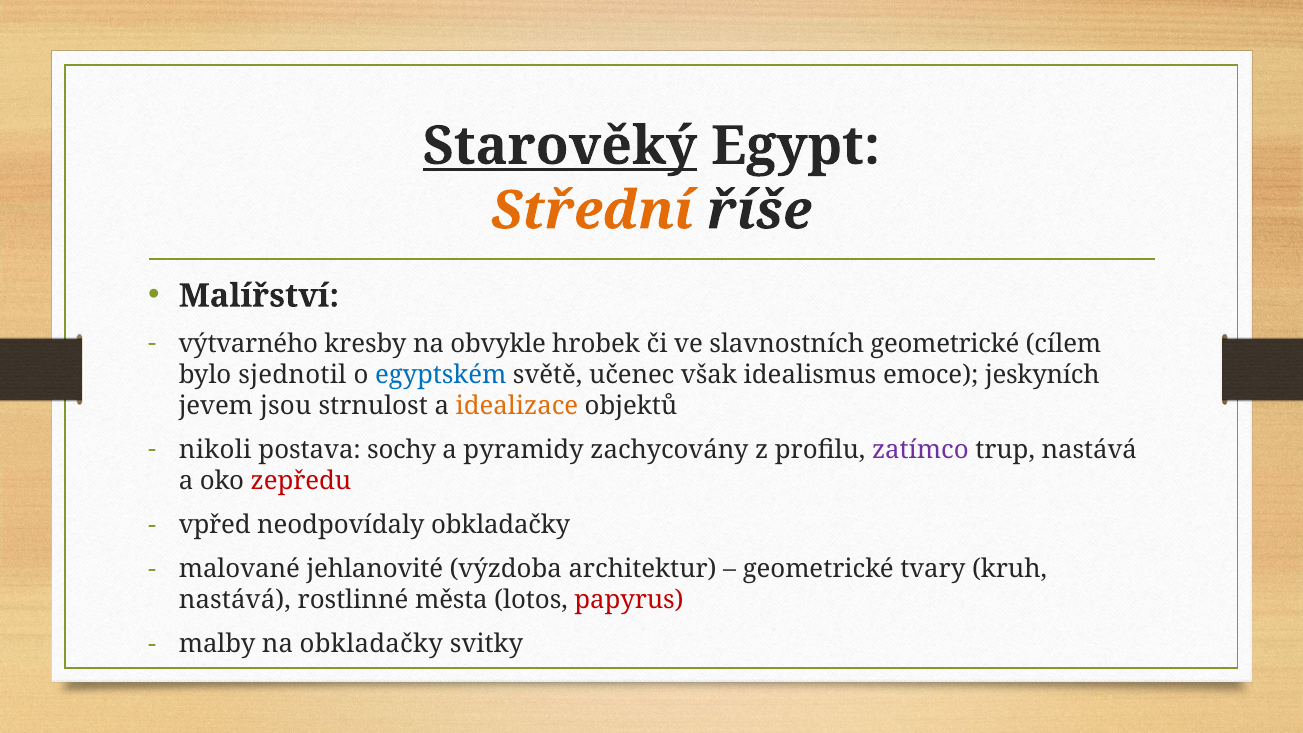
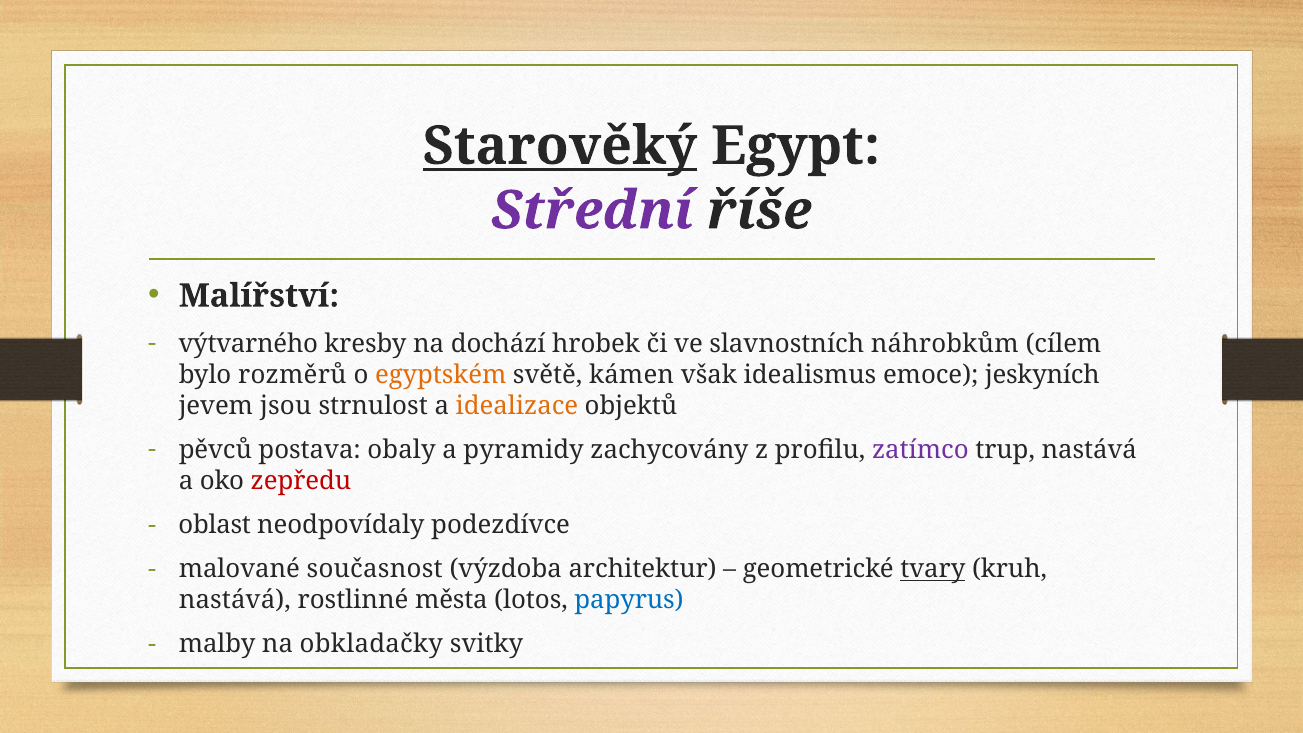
Střední colour: orange -> purple (592, 211)
obvykle: obvykle -> dochází (498, 344)
slavnostních geometrické: geometrické -> náhrobkům (945, 344)
sjednotil: sjednotil -> rozměrů (292, 375)
egyptském colour: blue -> orange (441, 375)
učenec: učenec -> kámen (632, 375)
nikoli: nikoli -> pěvců (215, 450)
sochy: sochy -> obaly (402, 450)
vpřed: vpřed -> oblast (215, 525)
neodpovídaly obkladačky: obkladačky -> podezdívce (501, 525)
jehlanovité: jehlanovité -> současnost (375, 569)
tvary underline: none -> present (933, 569)
papyrus colour: red -> blue (629, 600)
